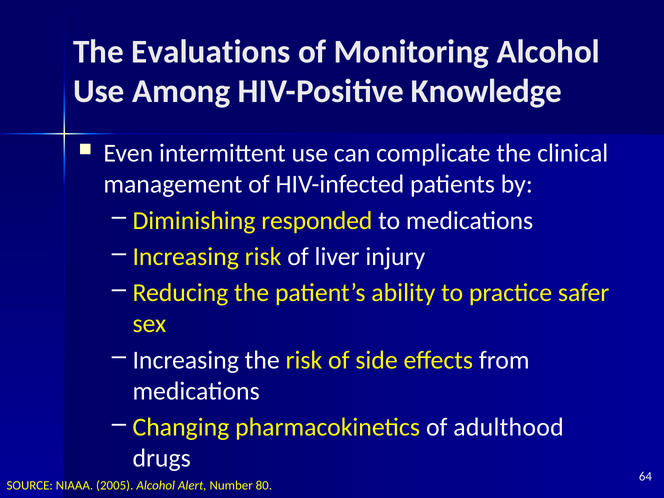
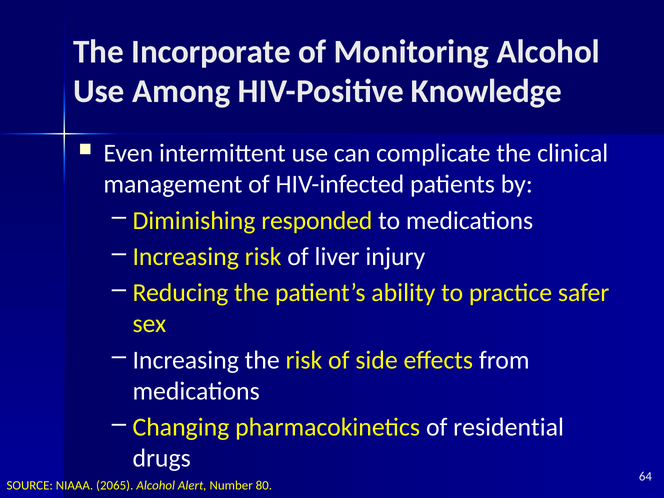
Evaluations: Evaluations -> Incorporate (211, 52)
adulthood: adulthood -> residential (509, 427)
2005: 2005 -> 2065 (115, 485)
